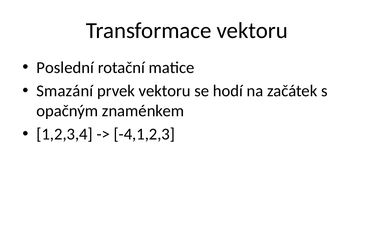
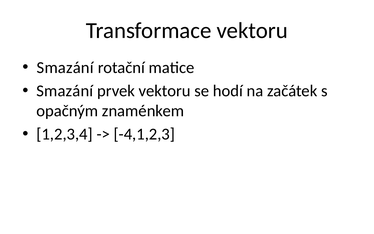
Poslední: Poslední -> Smazání (65, 68)
